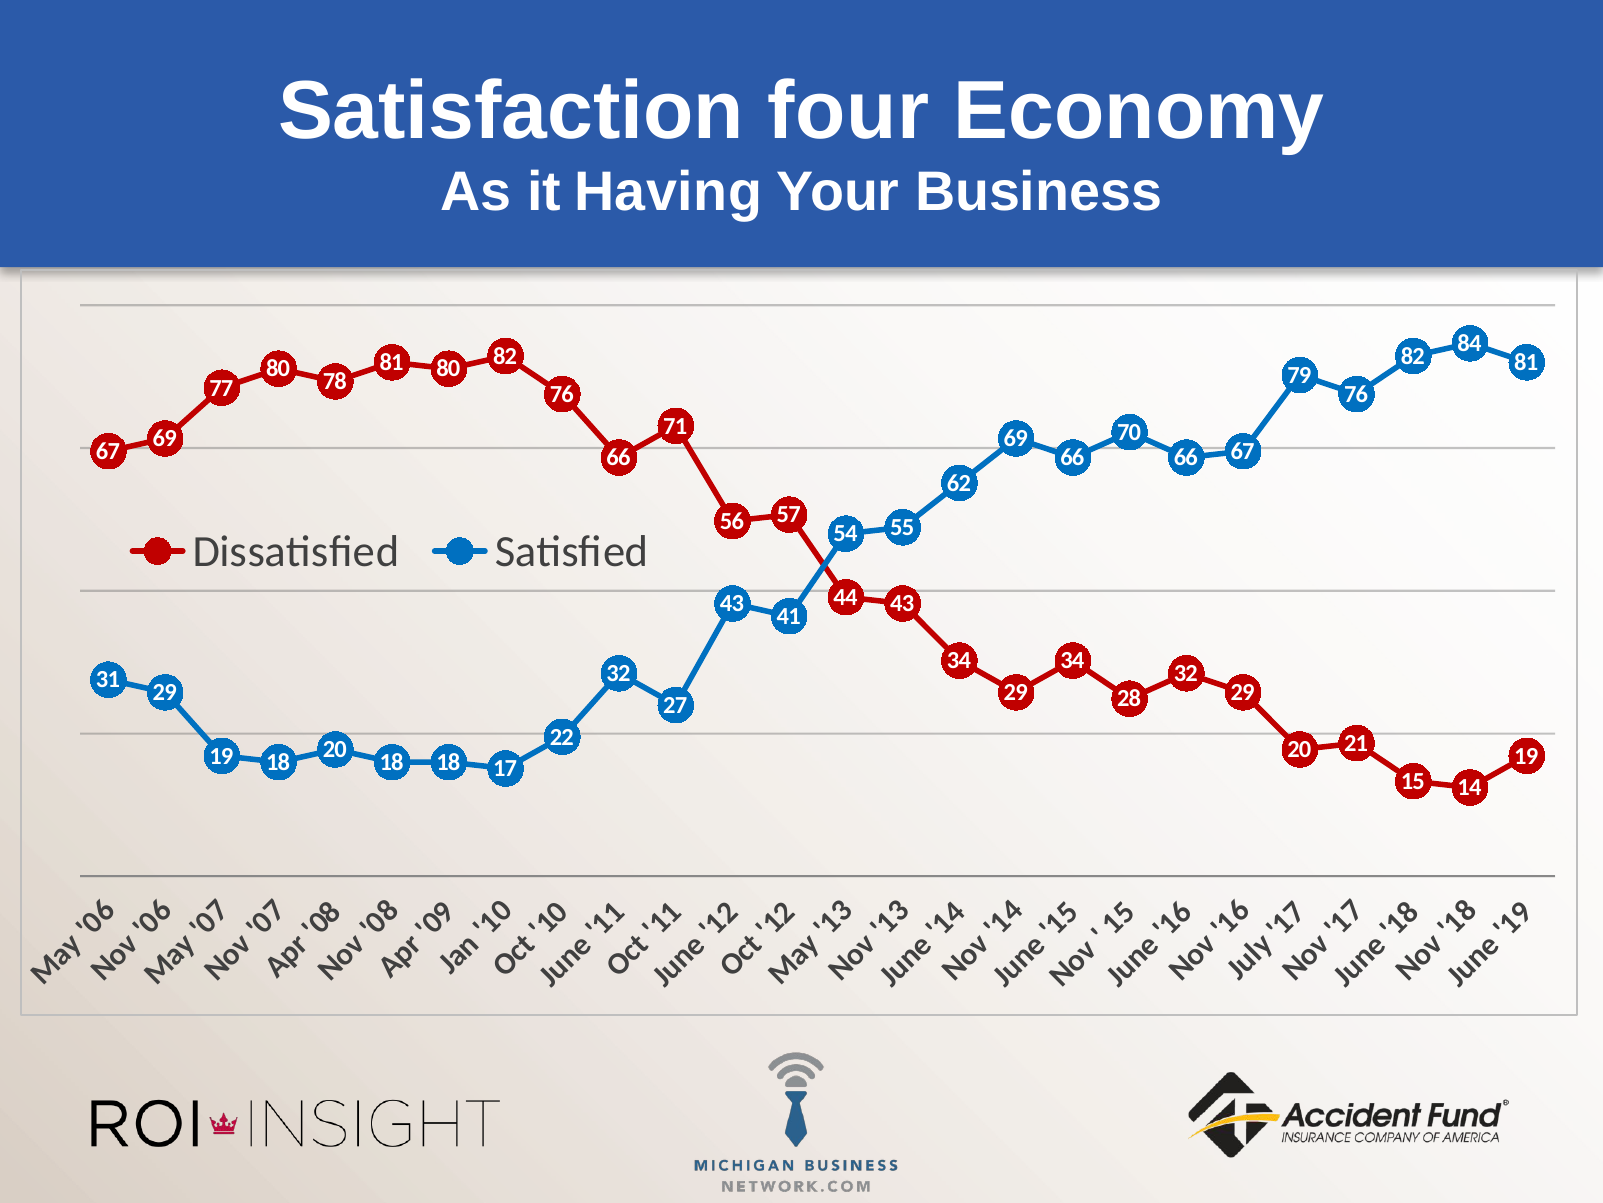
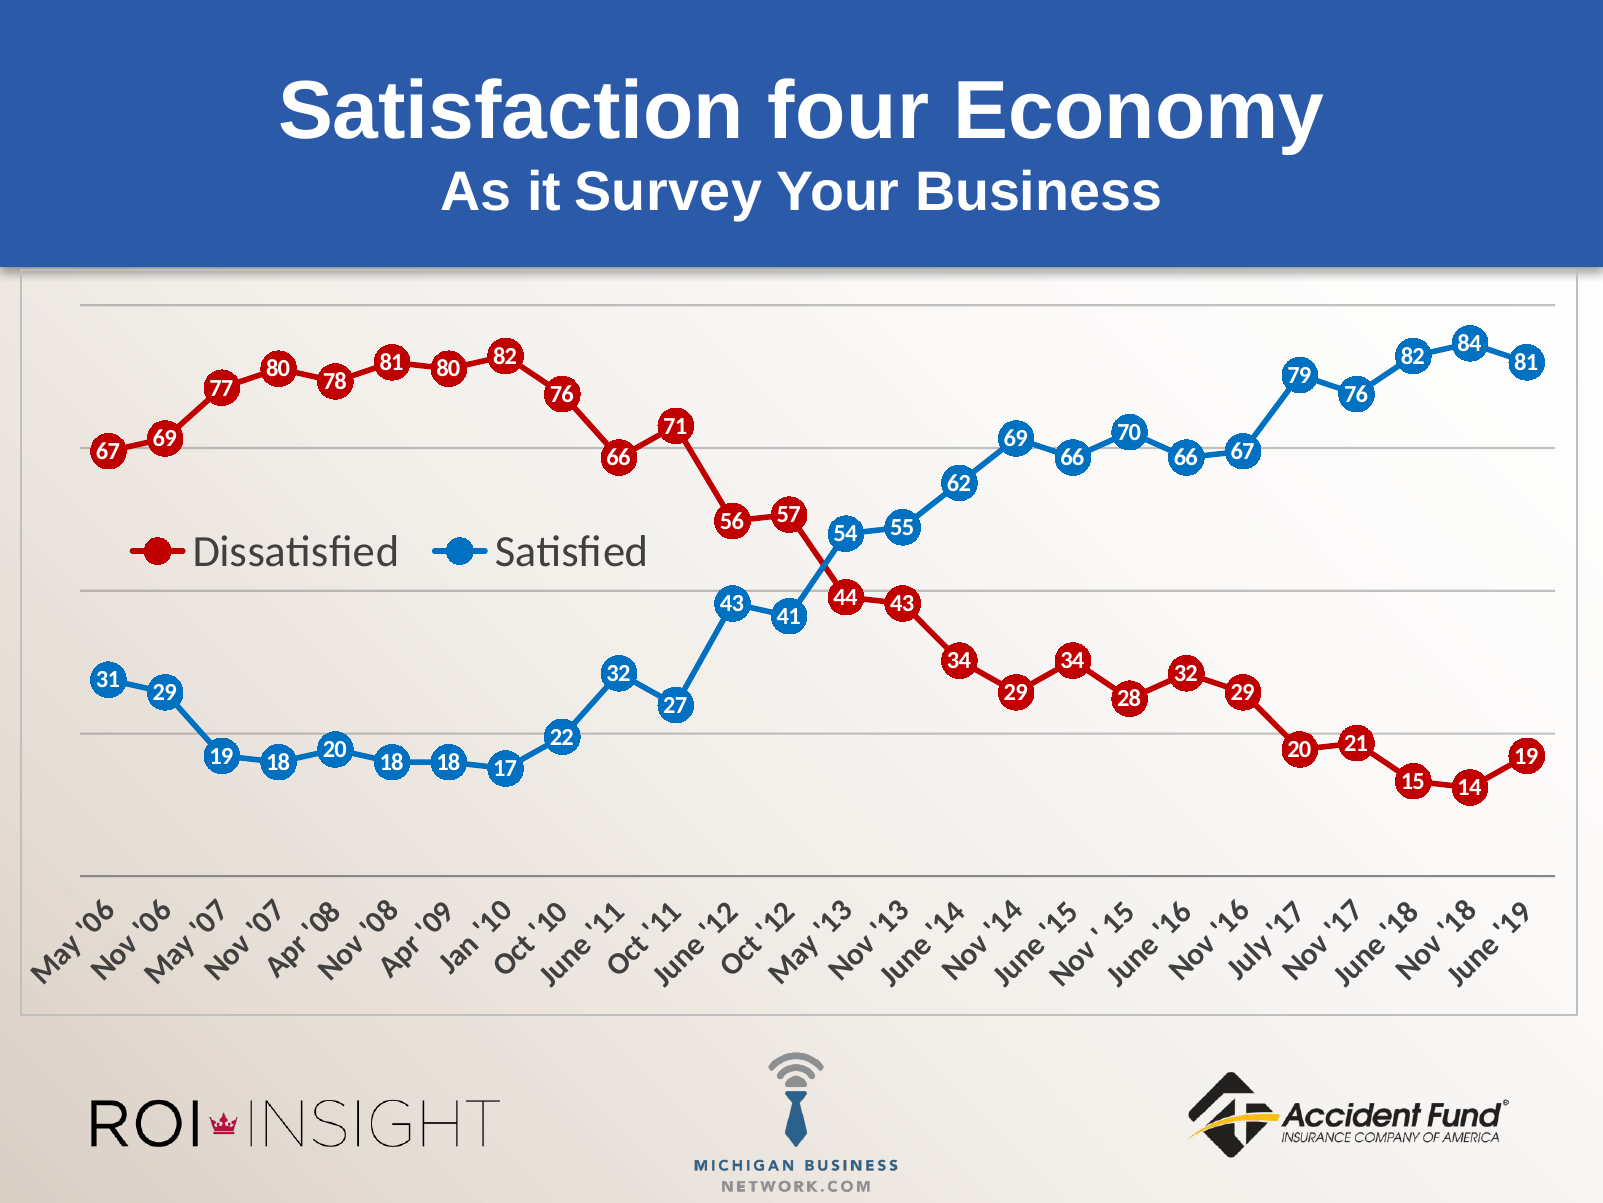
Having: Having -> Survey (668, 192)
